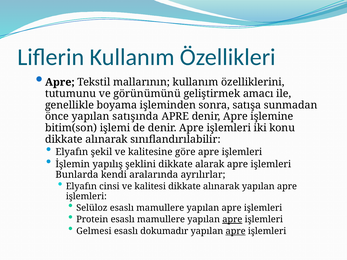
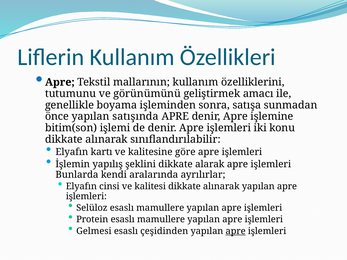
şekil: şekil -> kartı (102, 152)
apre underline: present -> none (232, 220)
dokumadır: dokumadır -> çeşidinden (164, 231)
